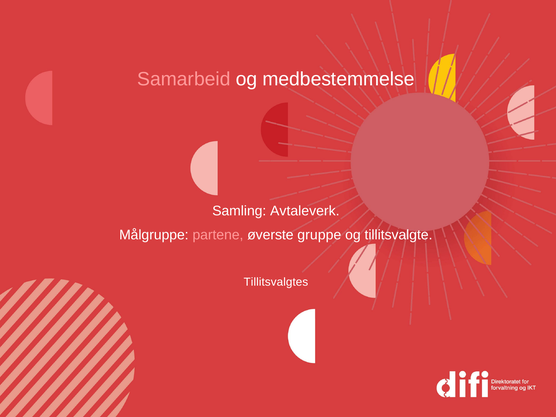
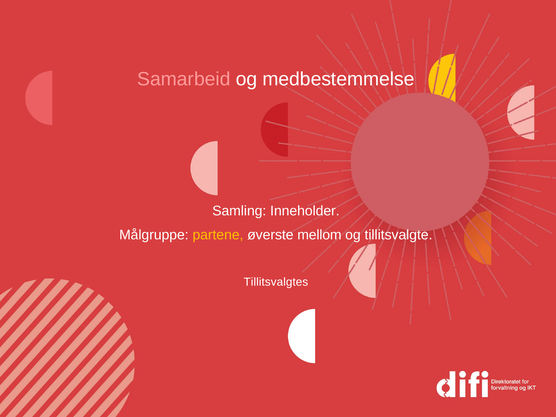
Avtaleverk: Avtaleverk -> Inneholder (305, 211)
partene colour: pink -> yellow (218, 235)
gruppe: gruppe -> mellom (319, 235)
